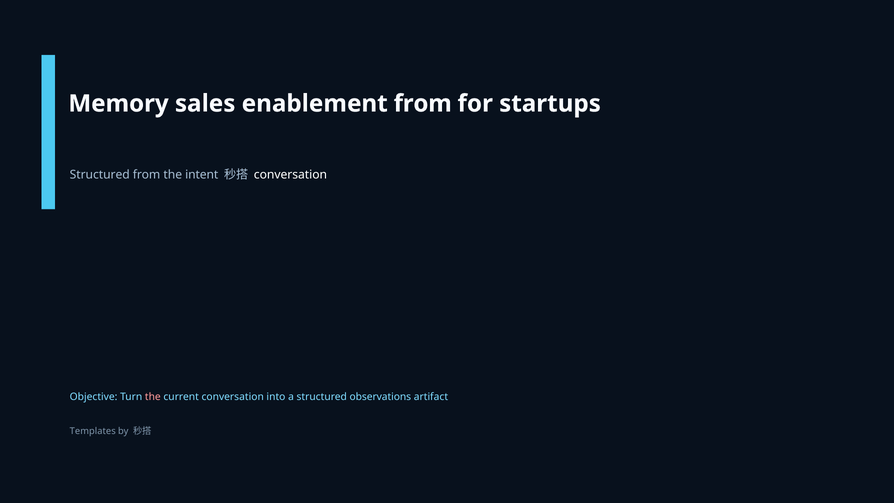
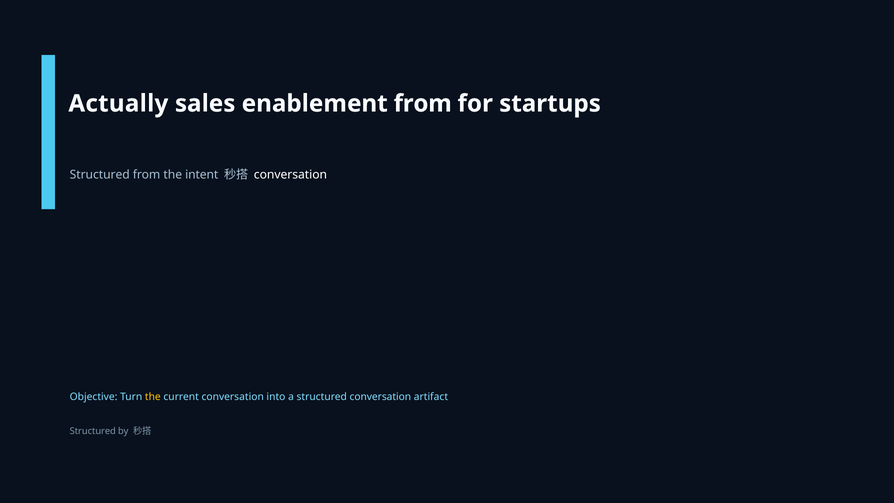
Memory: Memory -> Actually (118, 104)
the colour: pink -> yellow (153, 397)
structured observations: observations -> conversation (380, 397)
Templates: Templates -> Structured (93, 431)
